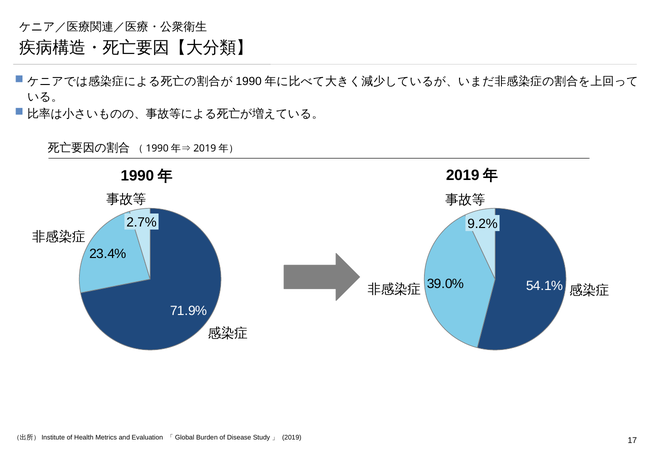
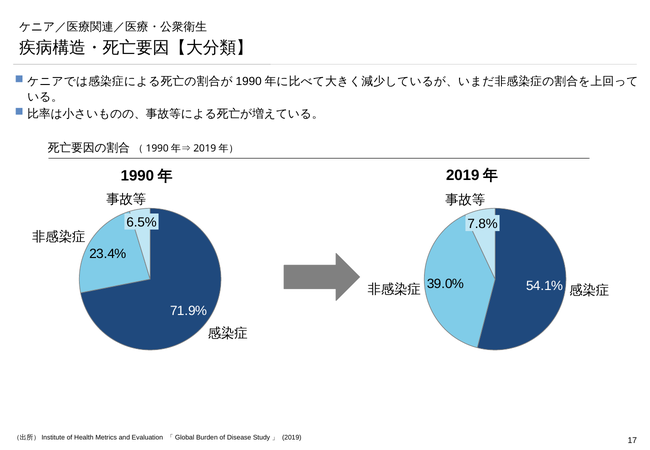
2.7%: 2.7% -> 6.5% (142, 222)
9.2%: 9.2% -> 7.8% (483, 224)
